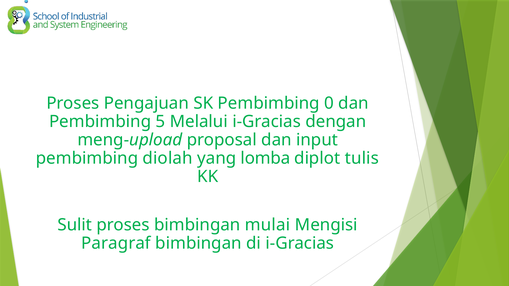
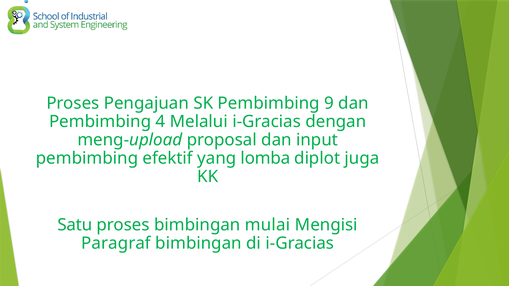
0: 0 -> 9 (329, 103)
5: 5 -> 4 (160, 122)
diolah: diolah -> efektif (168, 158)
tulis: tulis -> juga (362, 158)
Sulit: Sulit -> Satu (75, 225)
